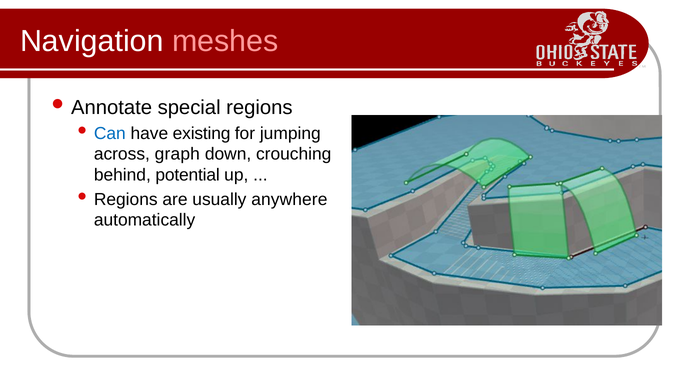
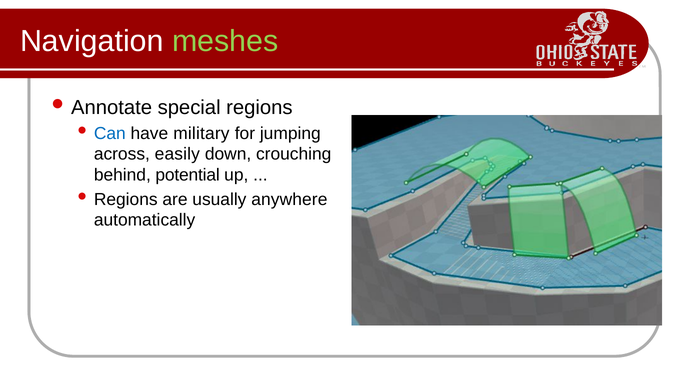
meshes colour: pink -> light green (225, 41)
existing: existing -> military (201, 133)
graph: graph -> easily (177, 154)
